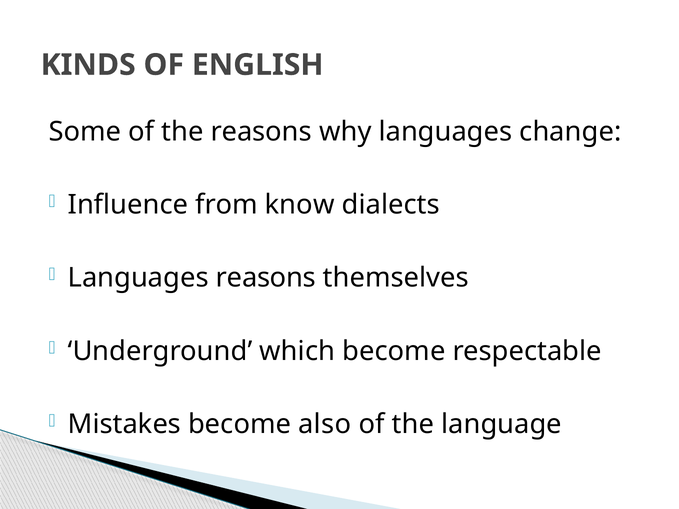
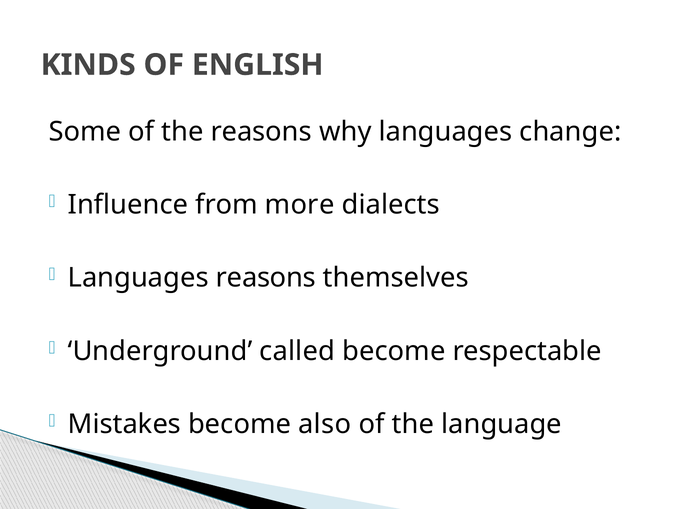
know: know -> more (300, 205)
which: which -> called (297, 351)
